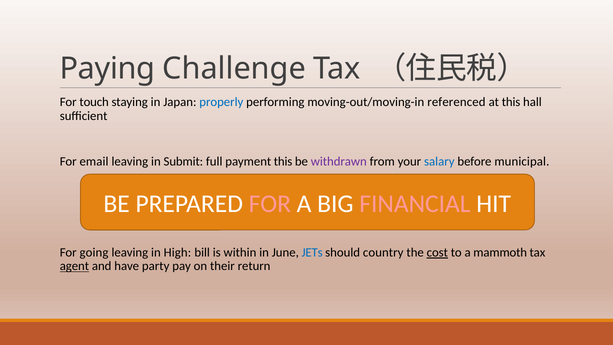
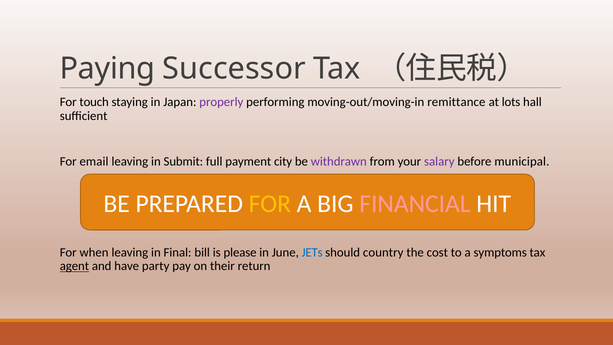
Challenge: Challenge -> Successor (234, 69)
properly colour: blue -> purple (221, 102)
referenced: referenced -> remittance (456, 102)
at this: this -> lots (511, 102)
payment this: this -> city (283, 161)
salary colour: blue -> purple (439, 161)
FOR colour: pink -> yellow (270, 204)
going: going -> when (94, 252)
High: High -> Final (178, 252)
within: within -> please (240, 252)
cost underline: present -> none (437, 252)
mammoth: mammoth -> symptoms (500, 252)
